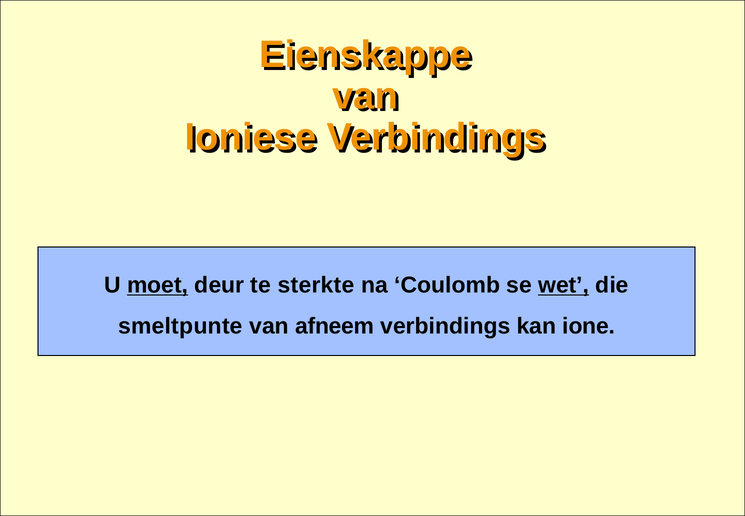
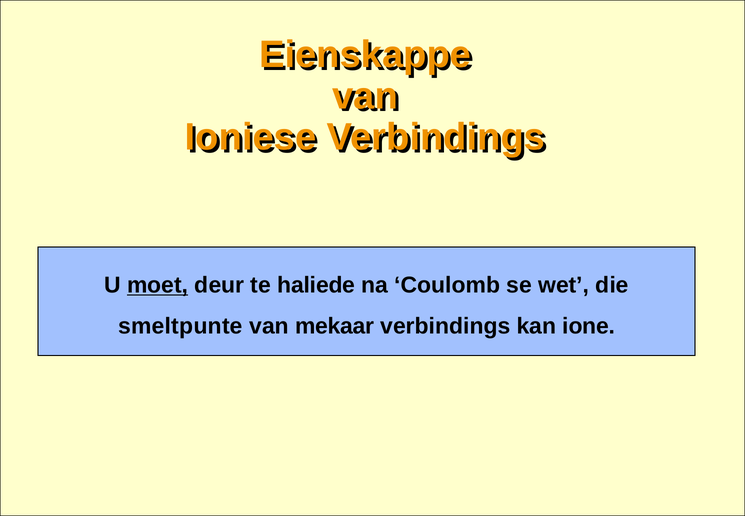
sterkte: sterkte -> haliede (316, 285)
wet underline: present -> none (564, 285)
afneem: afneem -> mekaar (335, 326)
